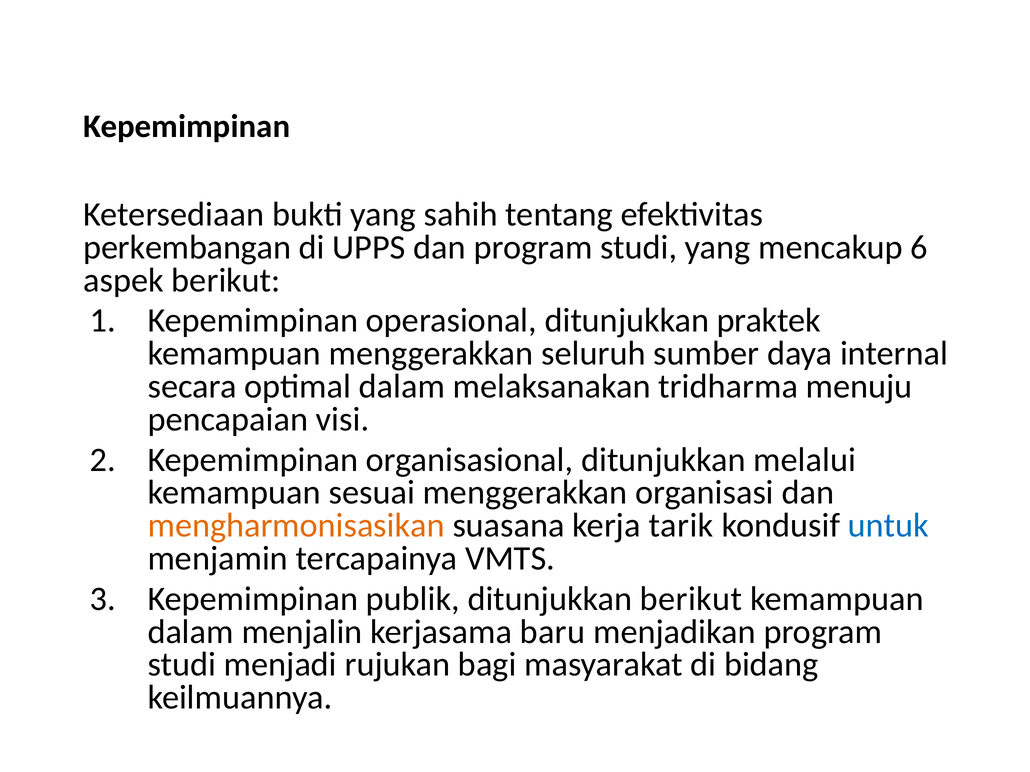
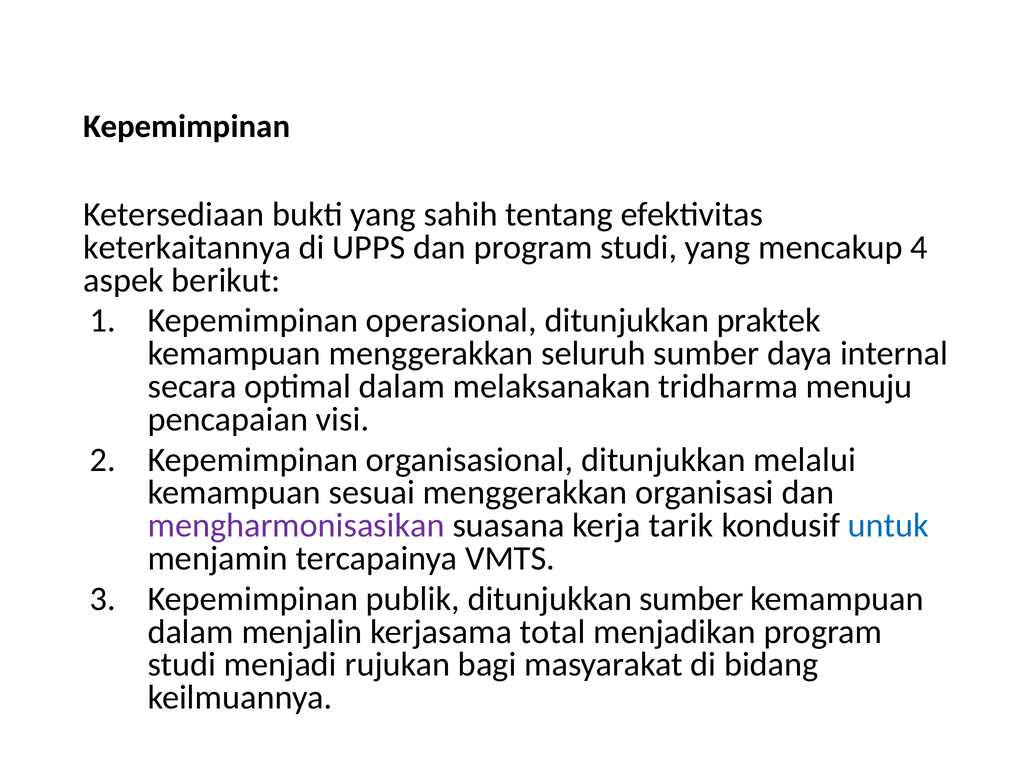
perkembangan: perkembangan -> keterkaitannya (187, 248)
6: 6 -> 4 (919, 248)
mengharmonisasikan colour: orange -> purple (296, 526)
ditunjukkan berikut: berikut -> sumber (691, 599)
baru: baru -> total (553, 632)
